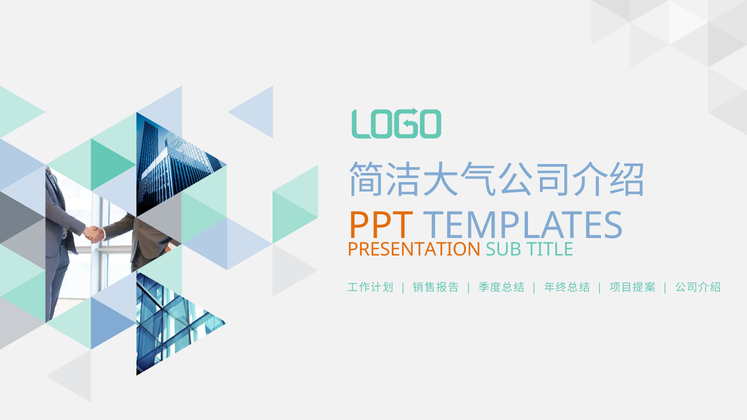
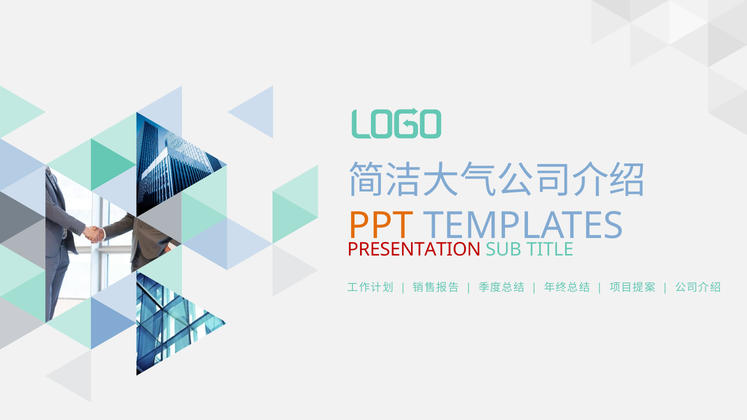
PRESENTATION colour: orange -> red (414, 250)
